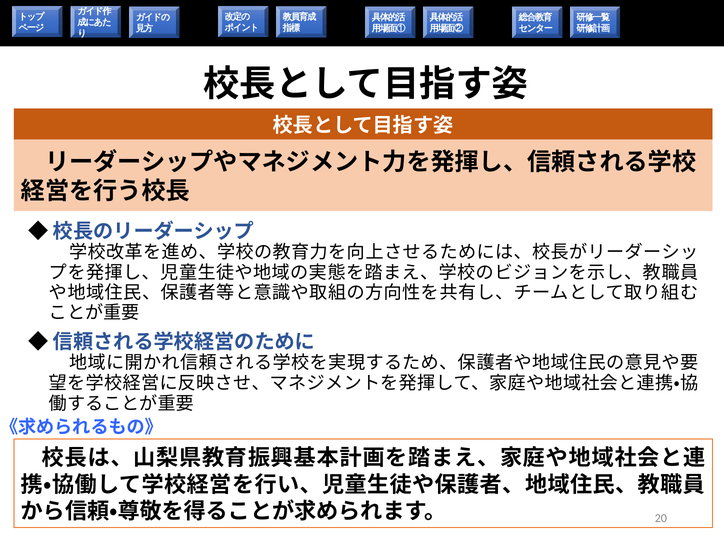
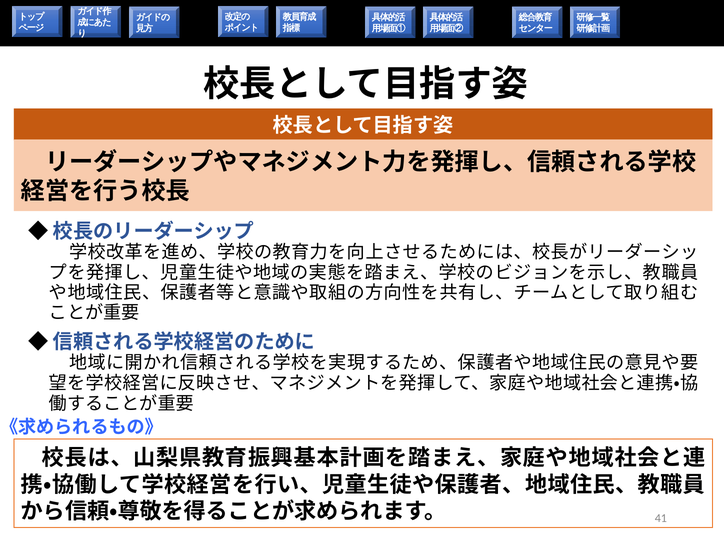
20: 20 -> 41 (661, 518)
